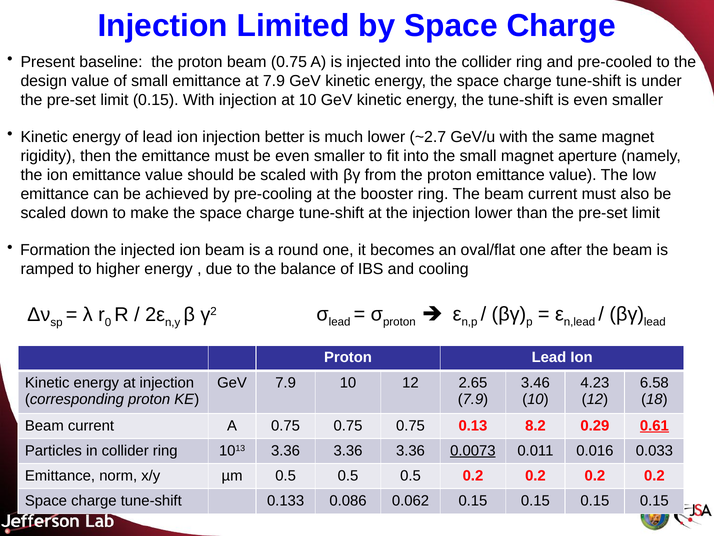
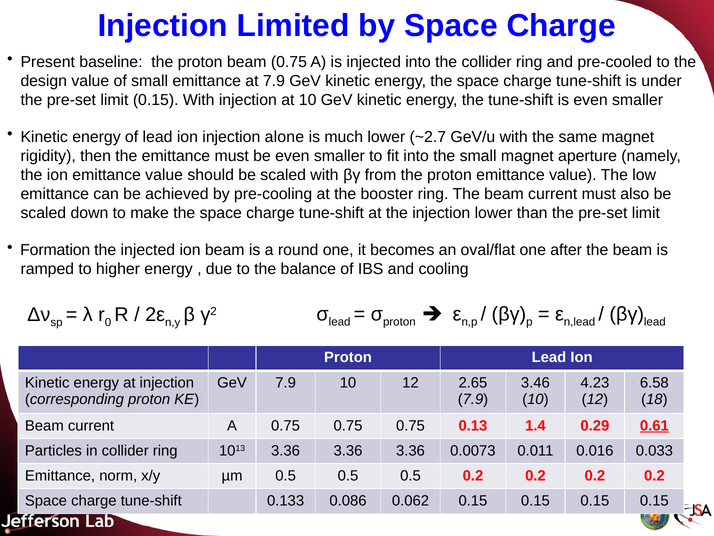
better: better -> alone (284, 137)
8.2: 8.2 -> 1.4 (535, 425)
0.0073 underline: present -> none (473, 450)
